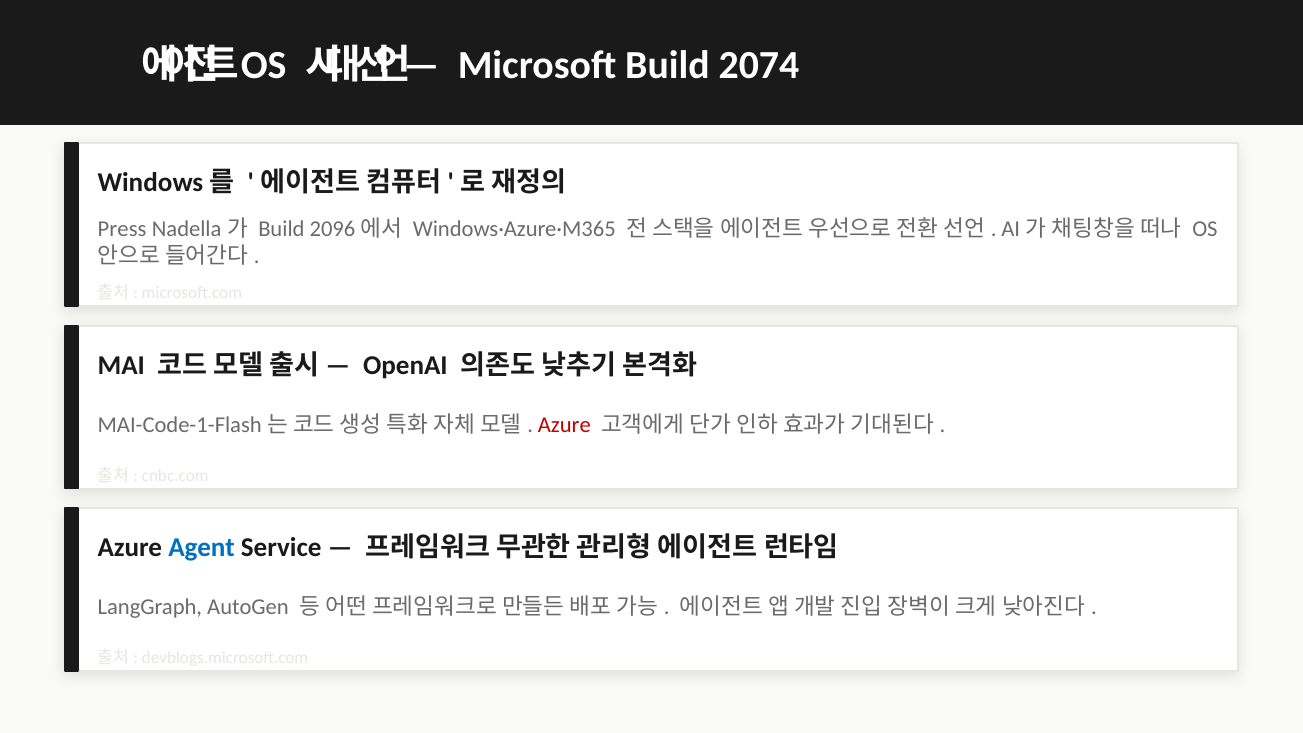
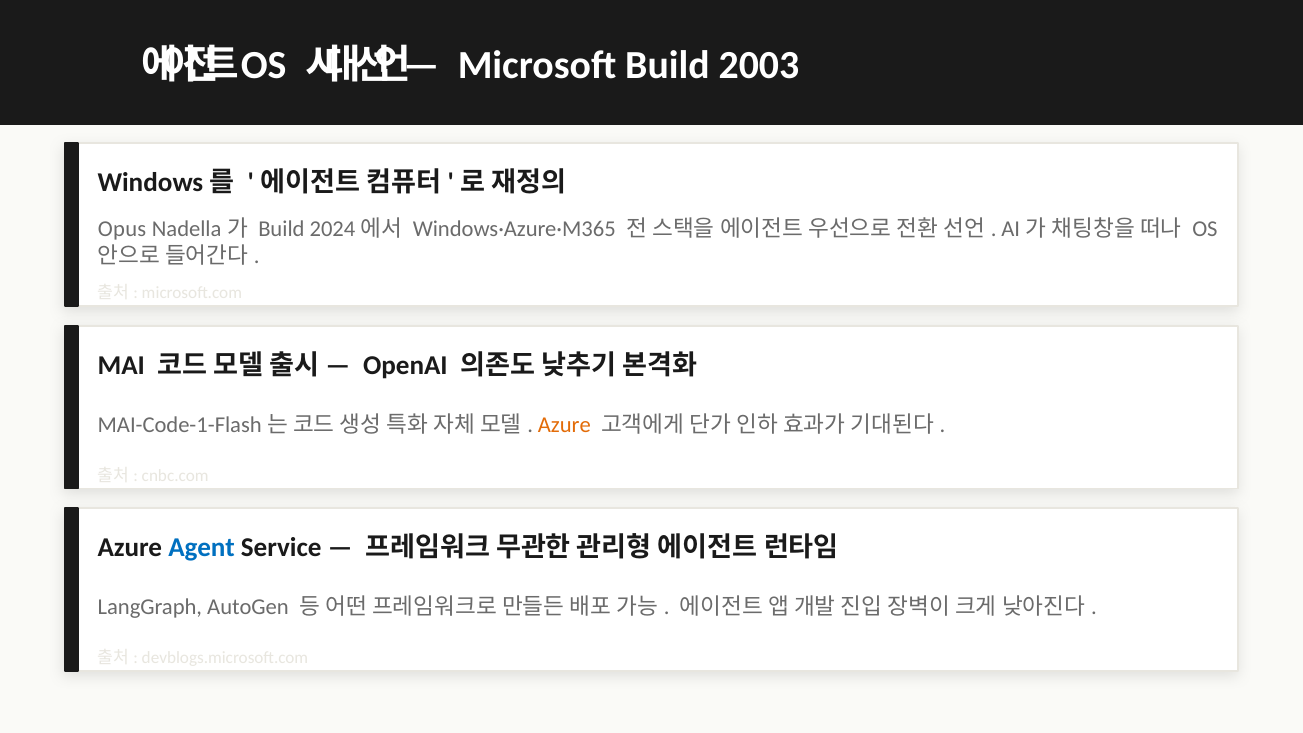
2074: 2074 -> 2003 (759, 65)
Press: Press -> Opus (122, 229)
2096: 2096 -> 2024 (332, 229)
Azure colour: red -> orange (564, 425)
